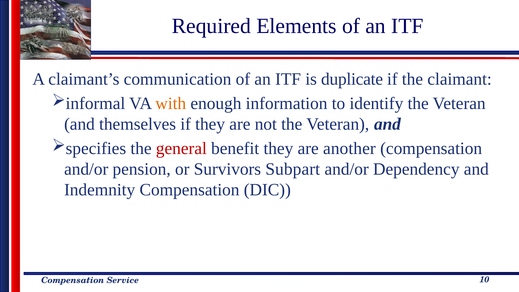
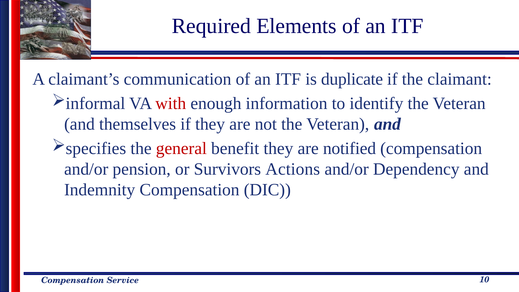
with colour: orange -> red (171, 103)
another: another -> notified (350, 148)
Subpart: Subpart -> Actions (293, 169)
